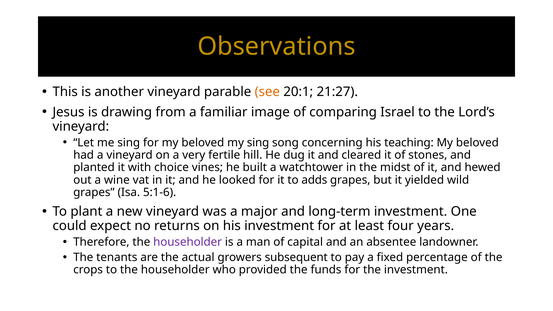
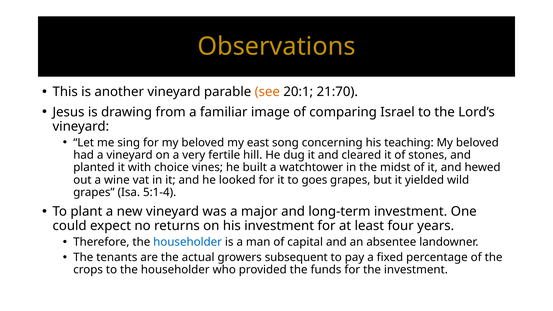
21:27: 21:27 -> 21:70 (337, 92)
my sing: sing -> east (258, 143)
adds: adds -> goes (314, 180)
5:1-6: 5:1-6 -> 5:1-4 (160, 192)
householder colour: purple -> blue (188, 242)
